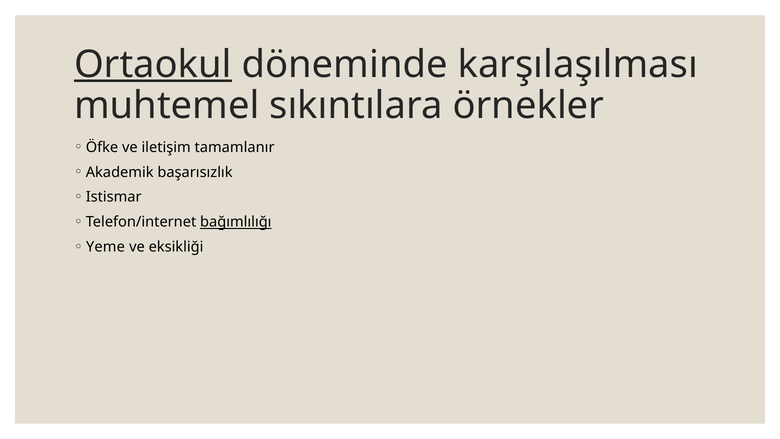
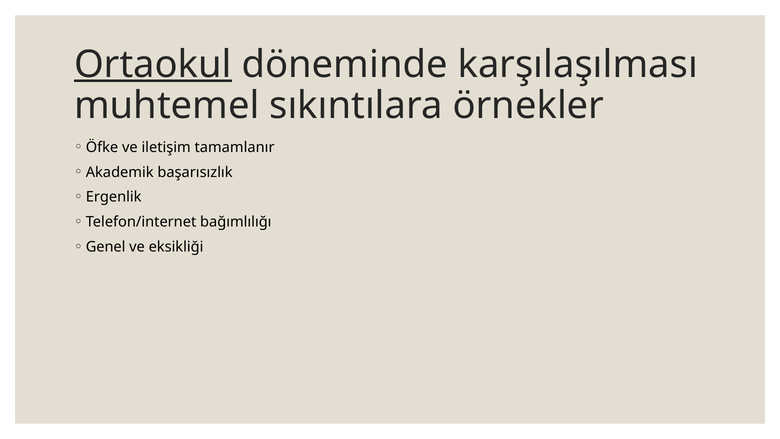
Istismar: Istismar -> Ergenlik (114, 197)
bağımlılığı underline: present -> none (236, 222)
Yeme: Yeme -> Genel (106, 247)
